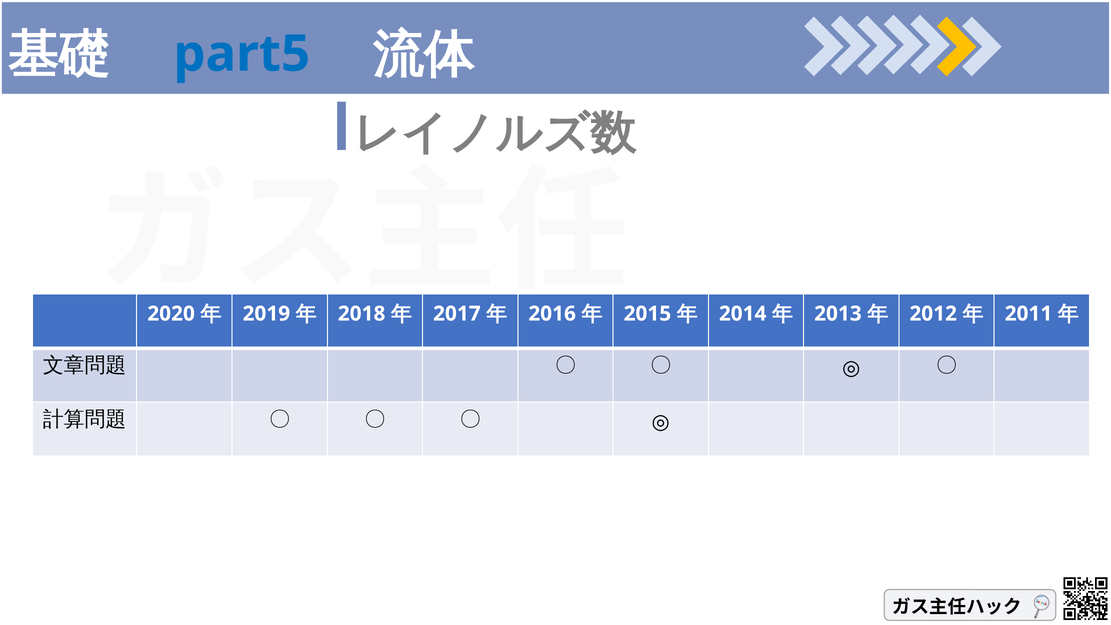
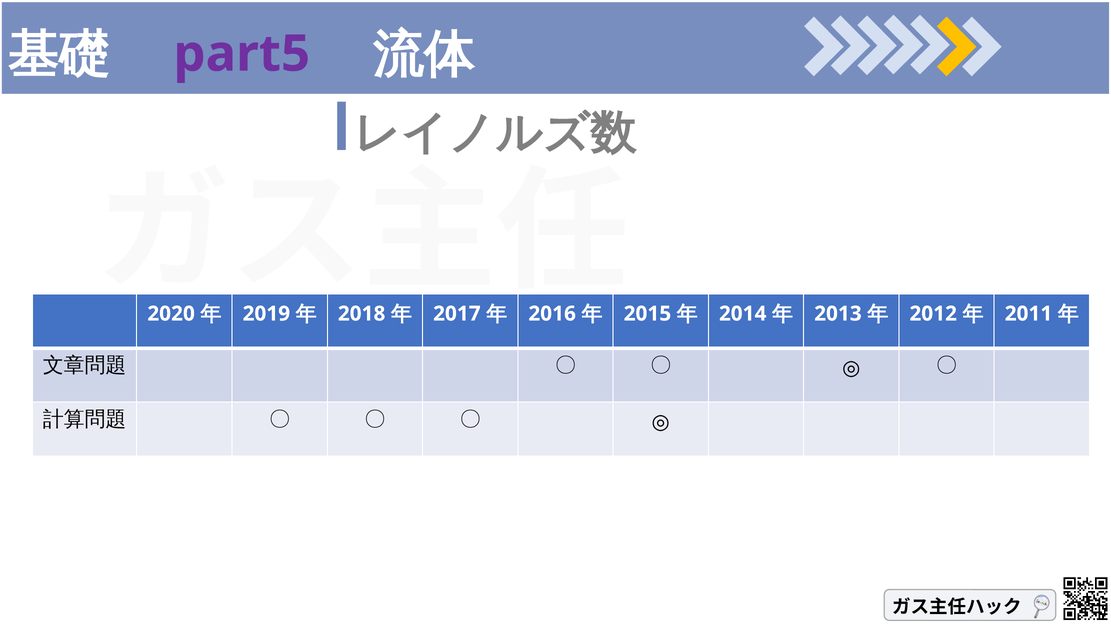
part5 colour: blue -> purple (242, 54)
